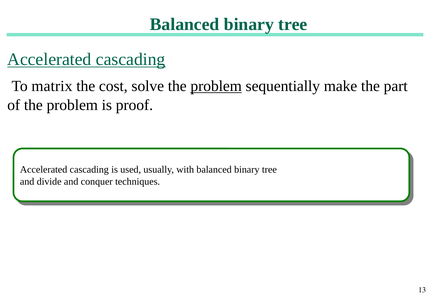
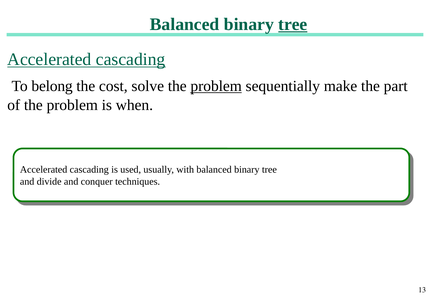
tree underline: none -> present (293, 24)
matrix: matrix -> belong (52, 86)
proof: proof -> when (134, 105)
